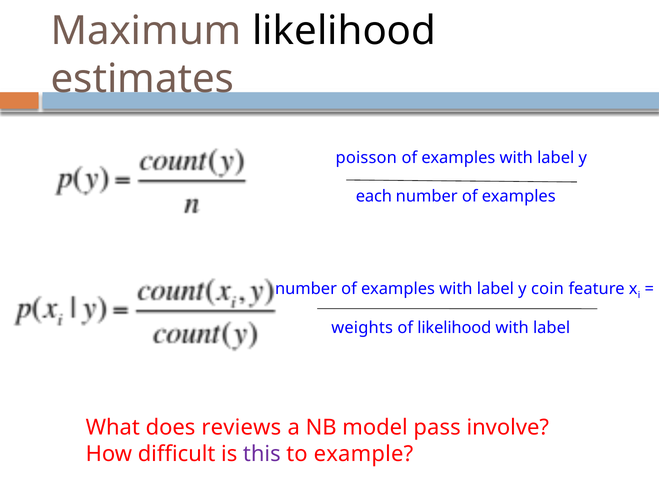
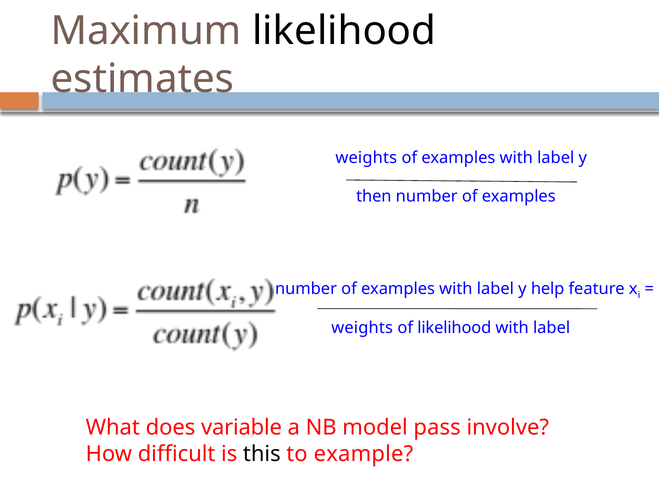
poisson: poisson -> weights (366, 158)
each: each -> then (374, 196)
coin: coin -> help (548, 289)
reviews: reviews -> variable (242, 428)
this colour: purple -> black (262, 454)
